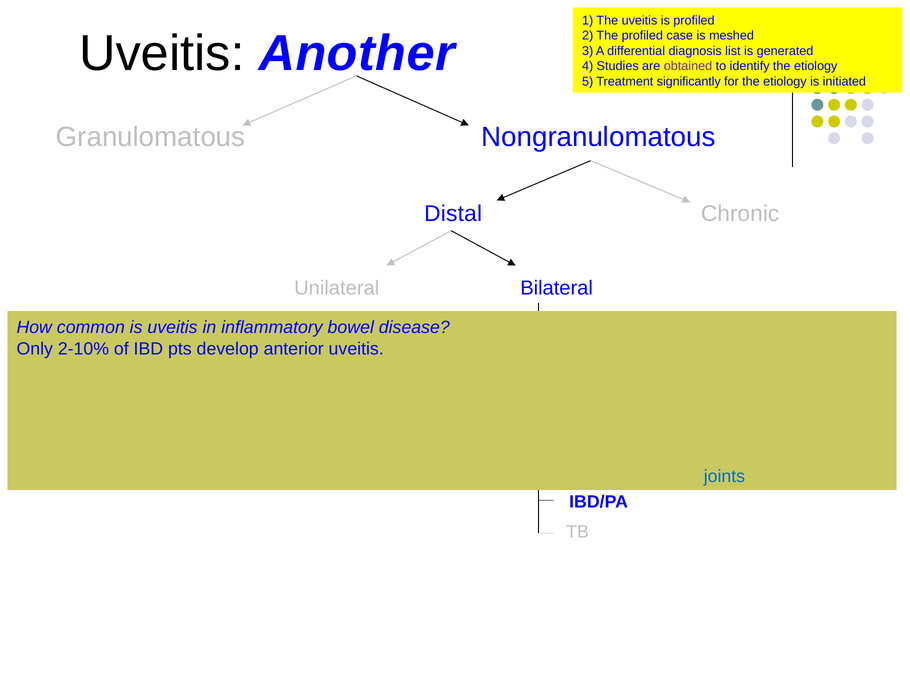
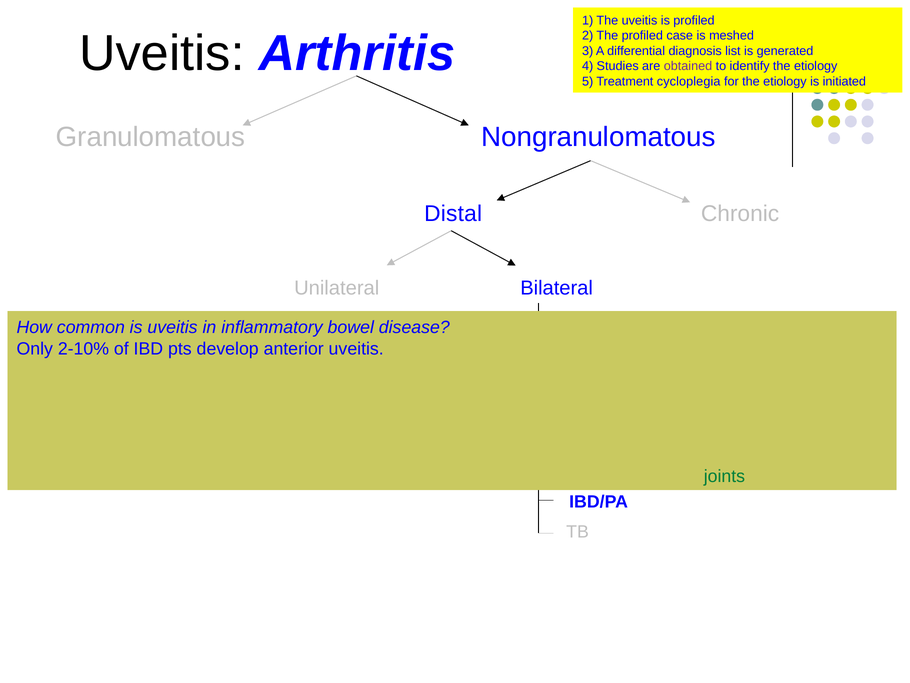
Uveitis Another: Another -> Arthritis (357, 54)
significantly: significantly -> cycloplegia (689, 81)
joints colour: blue -> green (724, 476)
